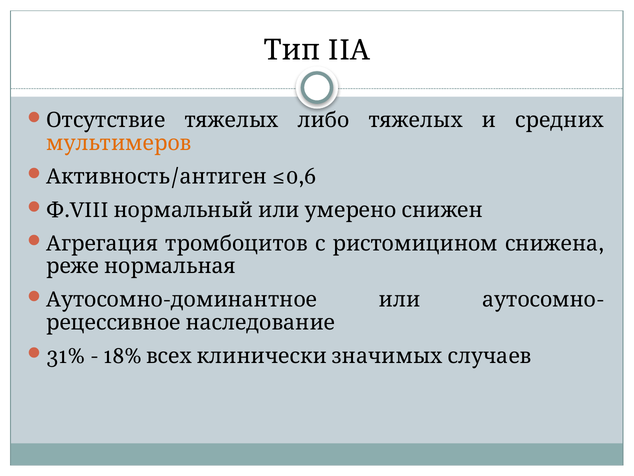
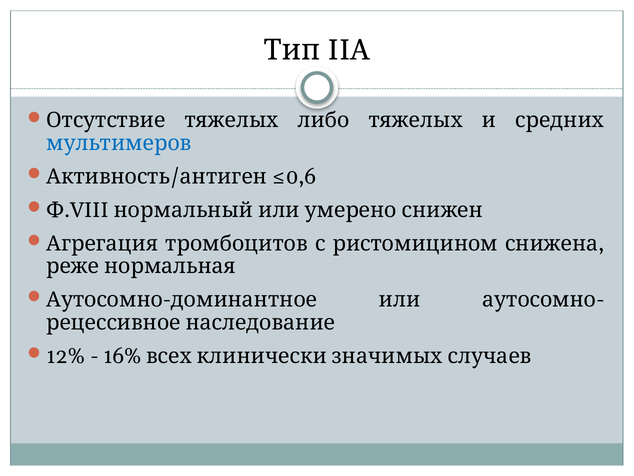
мультимеров colour: orange -> blue (119, 143)
31%: 31% -> 12% (66, 356)
18%: 18% -> 16% (122, 356)
